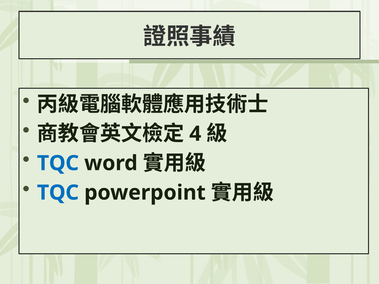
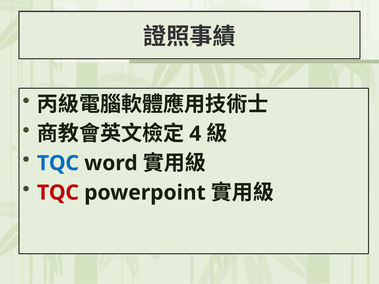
TQC colour: blue -> red (58, 193)
